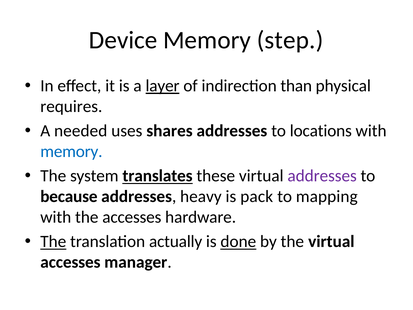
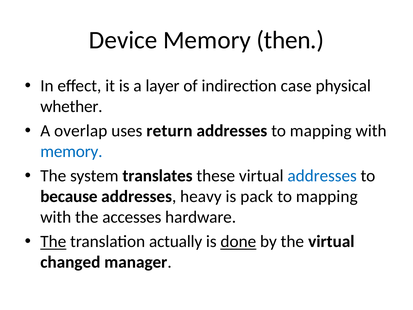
step: step -> then (290, 40)
layer underline: present -> none (163, 86)
than: than -> case (296, 86)
requires: requires -> whether (71, 107)
needed: needed -> overlap (81, 131)
shares: shares -> return (169, 131)
addresses to locations: locations -> mapping (321, 131)
translates underline: present -> none (158, 176)
addresses colour: purple -> blue (322, 176)
accesses: accesses -> changed (70, 262)
